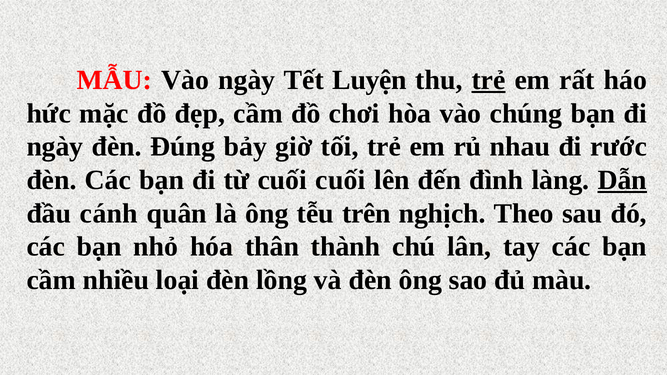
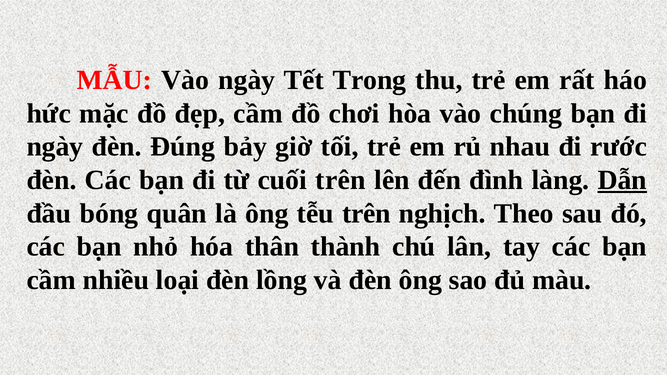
Luyện: Luyện -> Trong (370, 80)
trẻ underline: present -> none (489, 80)
cuối cuối: cuối -> trên (341, 180)
cánh: cánh -> bóng (109, 213)
